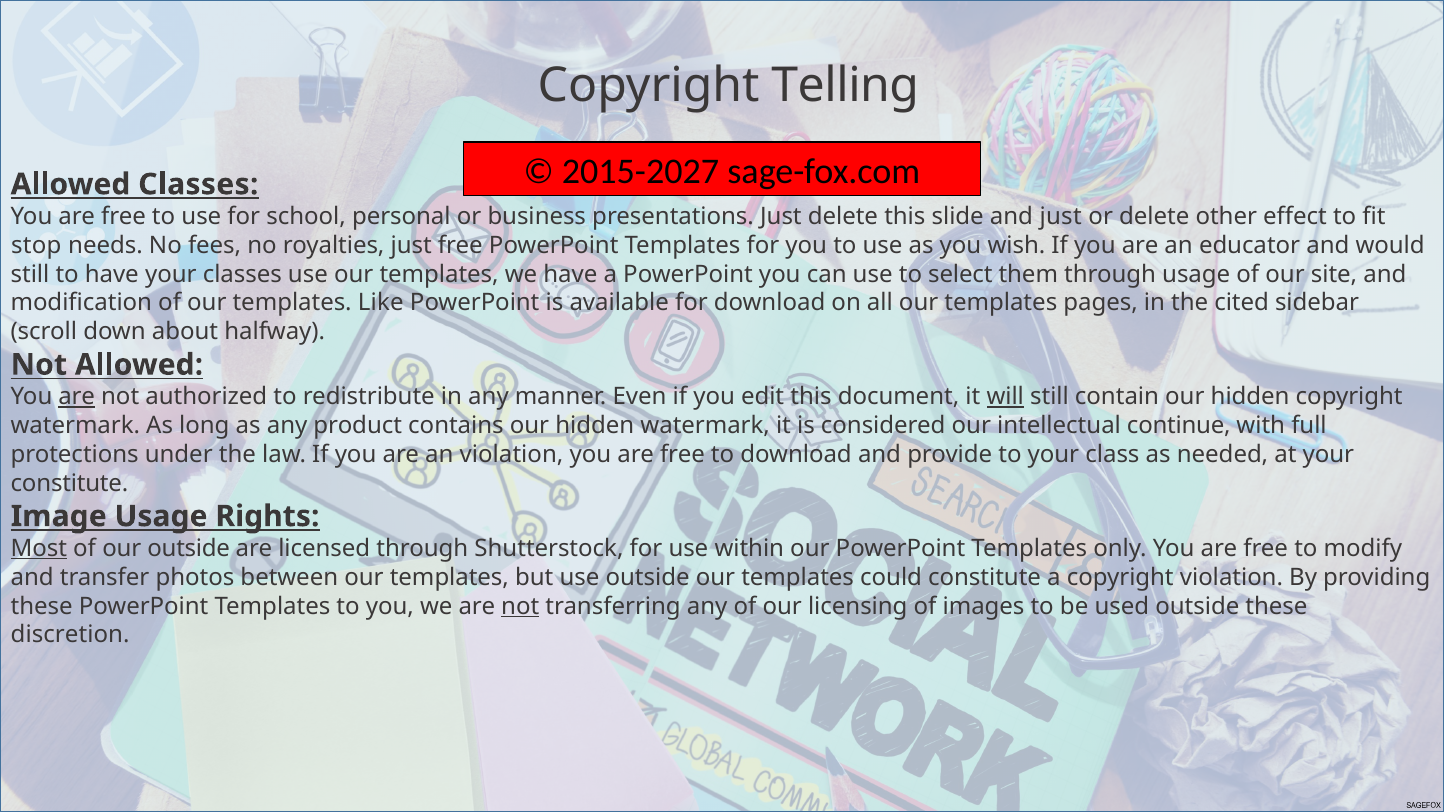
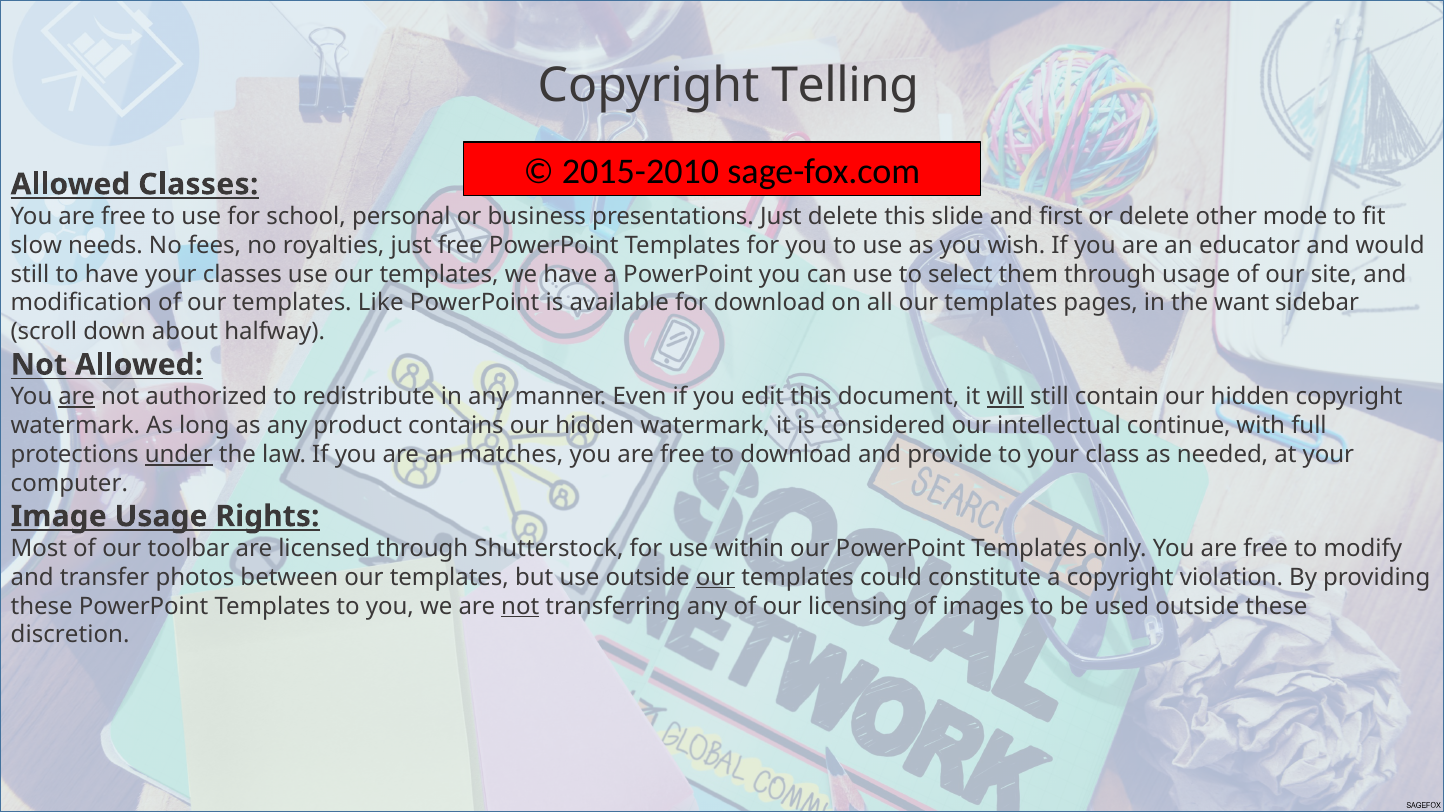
2015-2027: 2015-2027 -> 2015-2010 (640, 171)
and just: just -> first (1061, 217)
effect: effect -> mode (1295, 217)
stop: stop -> slow (36, 245)
cited: cited -> want (1242, 303)
under underline: none -> present (179, 455)
an violation: violation -> matches (511, 455)
constitute: constitute -> computer (69, 484)
Most underline: present -> none (39, 549)
our outside: outside -> toolbar (189, 549)
our underline: none -> present (715, 577)
